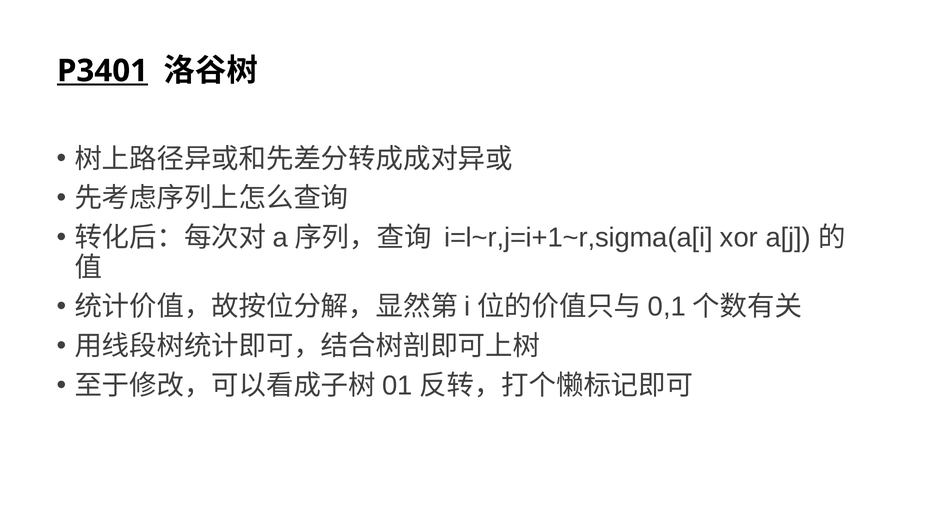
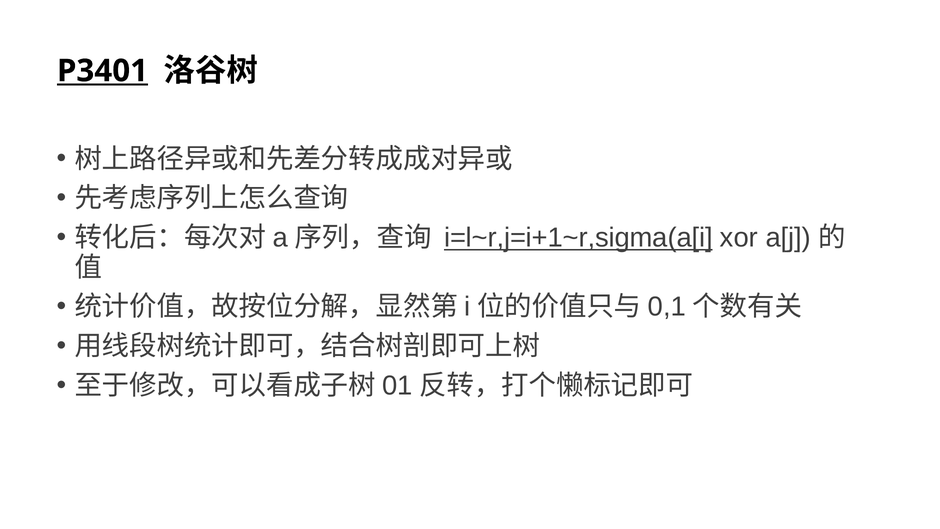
i=l~r,j=i+1~r,sigma(a[i underline: none -> present (578, 238)
